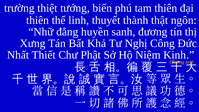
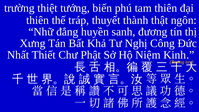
linh: linh -> tráp (79, 20)
